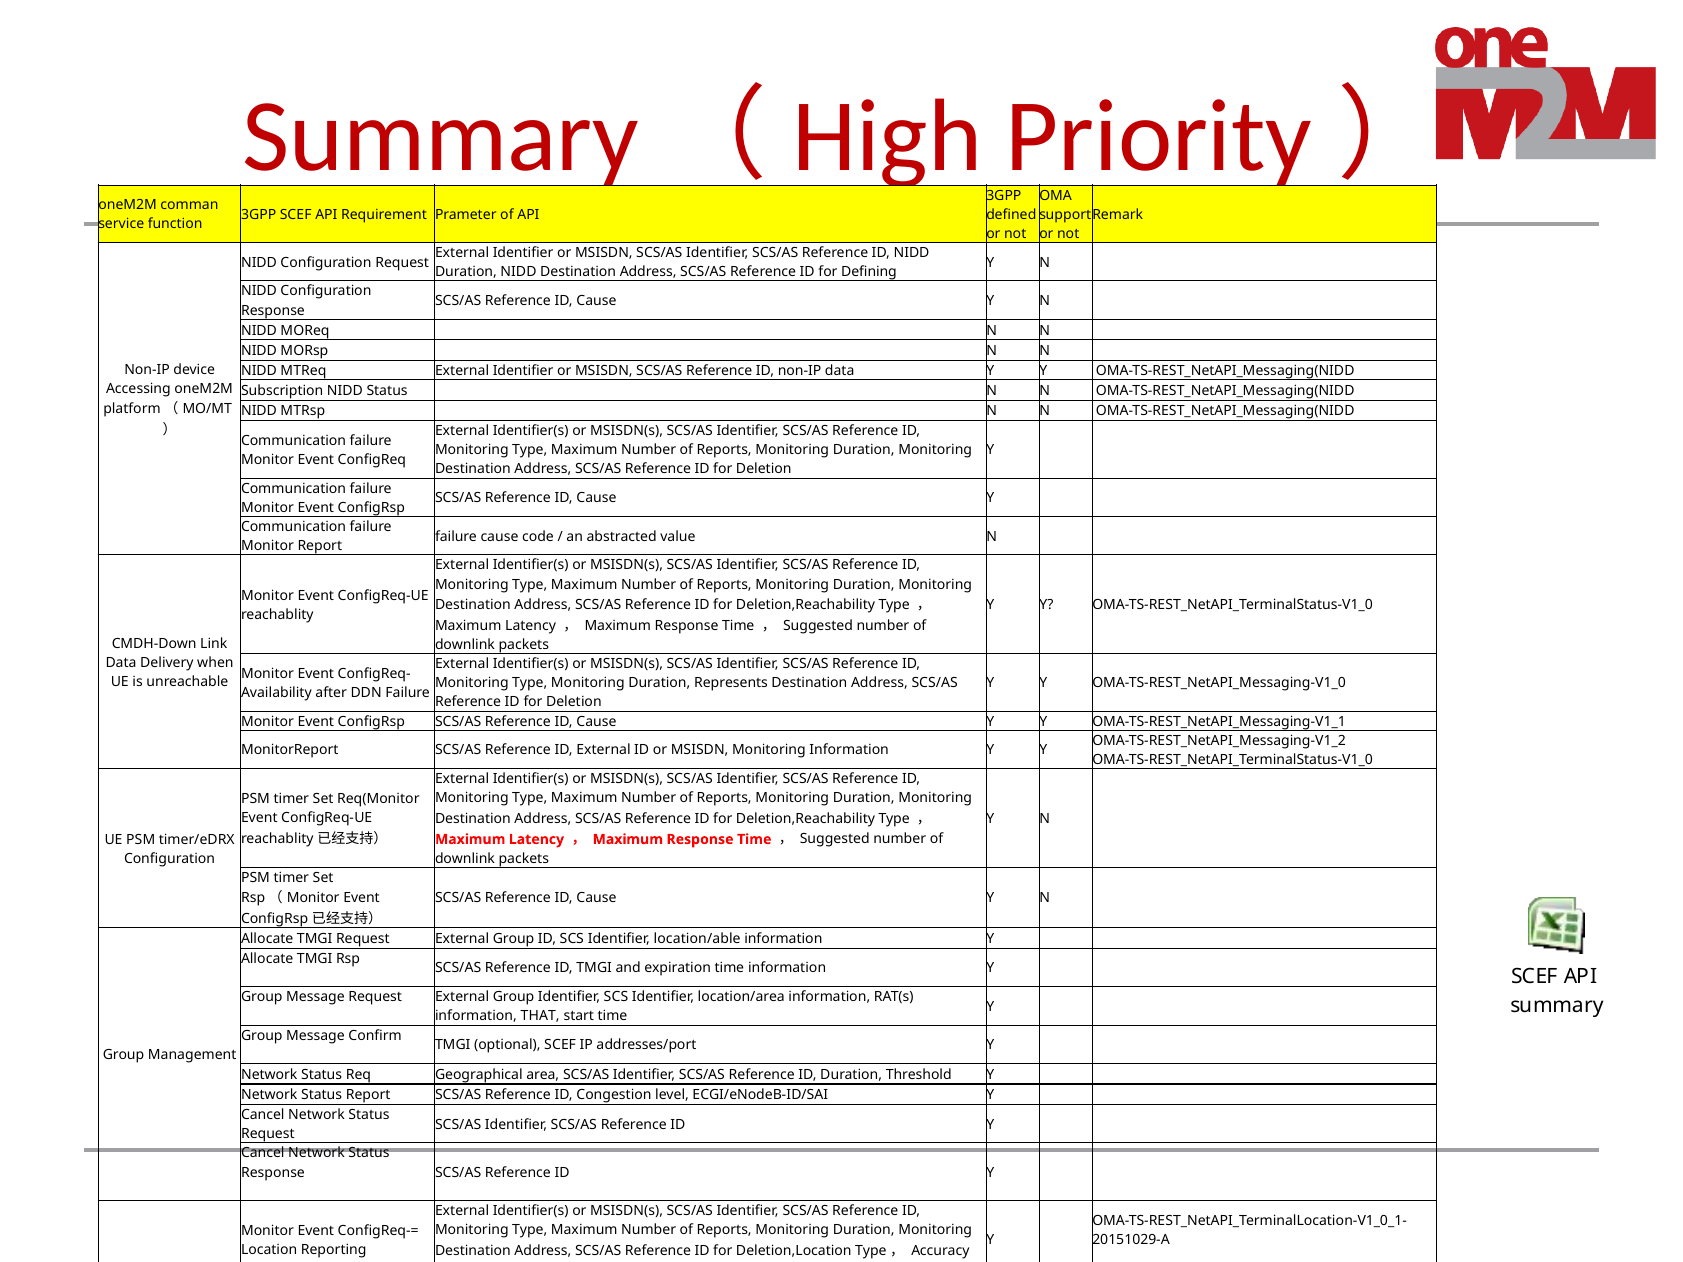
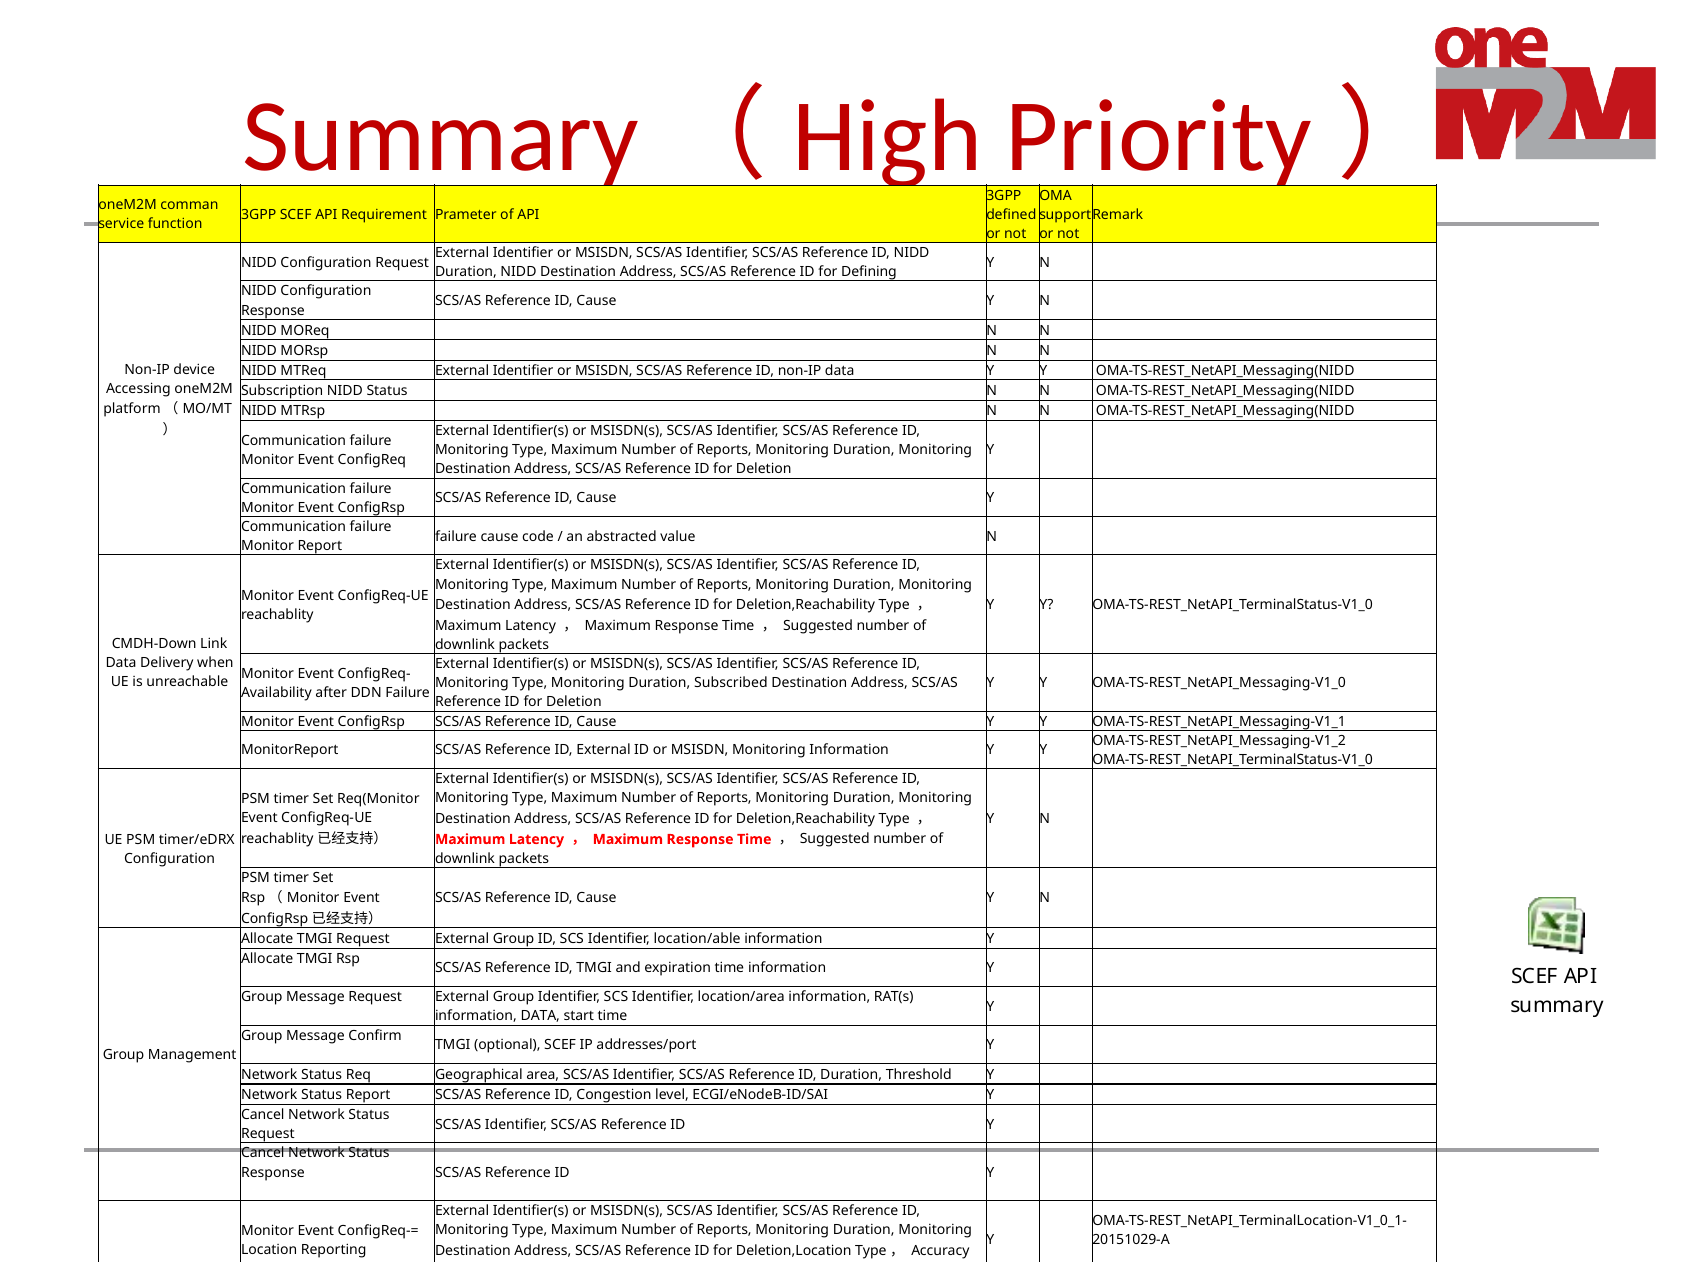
Represents: Represents -> Subscribed (731, 683)
information THAT: THAT -> DATA (540, 1016)
